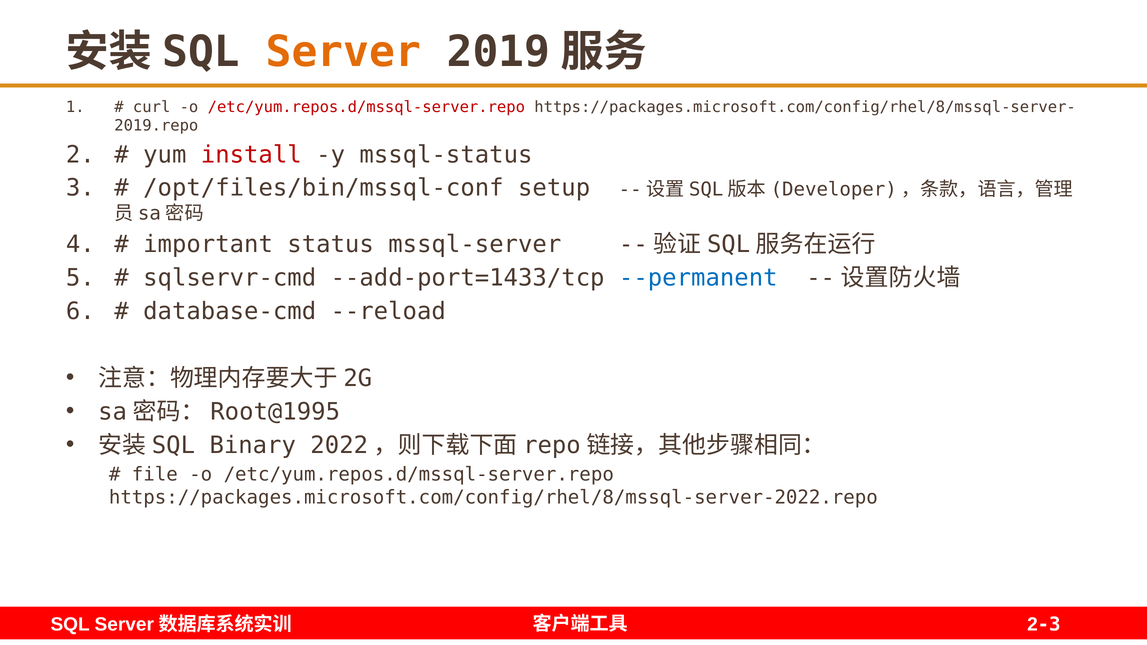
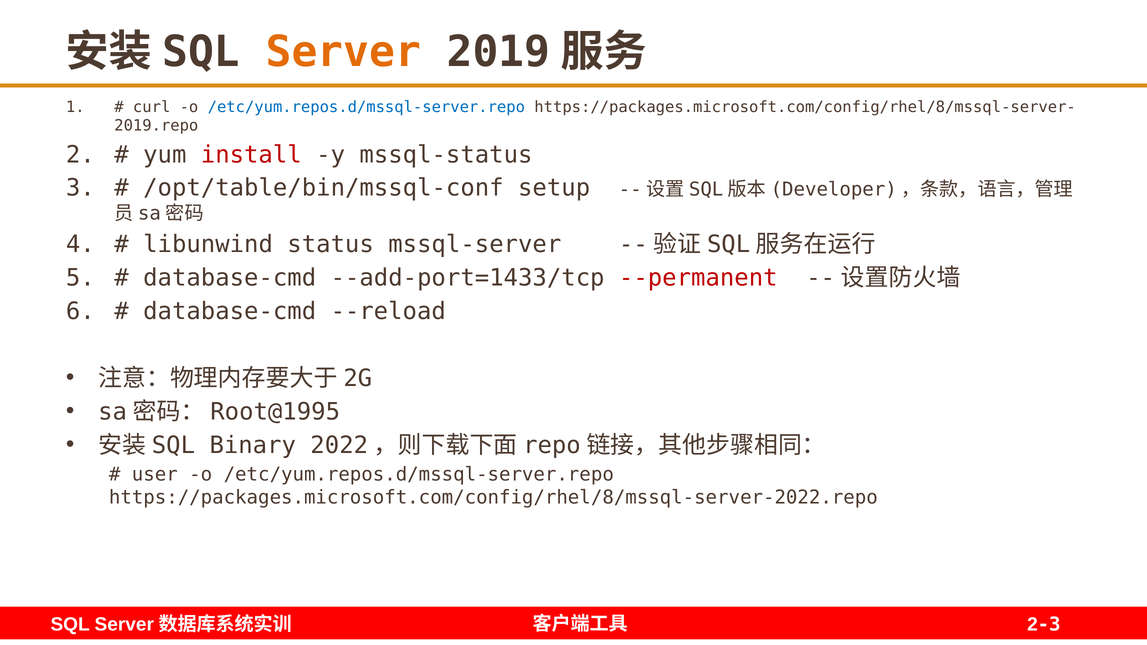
/etc/yum.repos.d/mssql-server.repo colour: red -> blue (366, 107)
/opt/files/bin/mssql-conf: /opt/files/bin/mssql-conf -> /opt/table/bin/mssql-conf (323, 188)
important: important -> libunwind (208, 245)
sqlservr-cmd: sqlservr-cmd -> database-cmd (230, 278)
--permanent colour: blue -> red (698, 278)
file: file -> user (155, 475)
